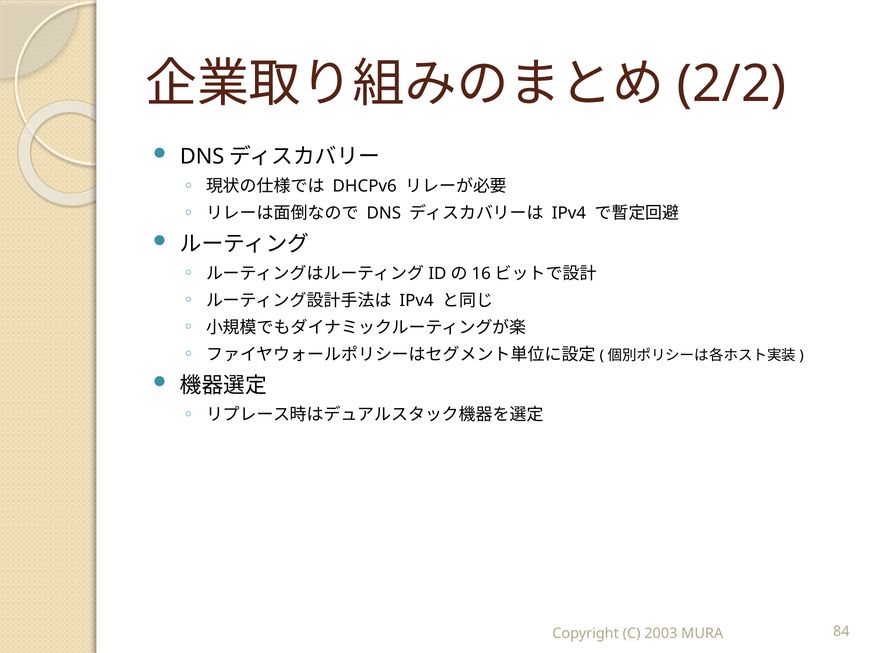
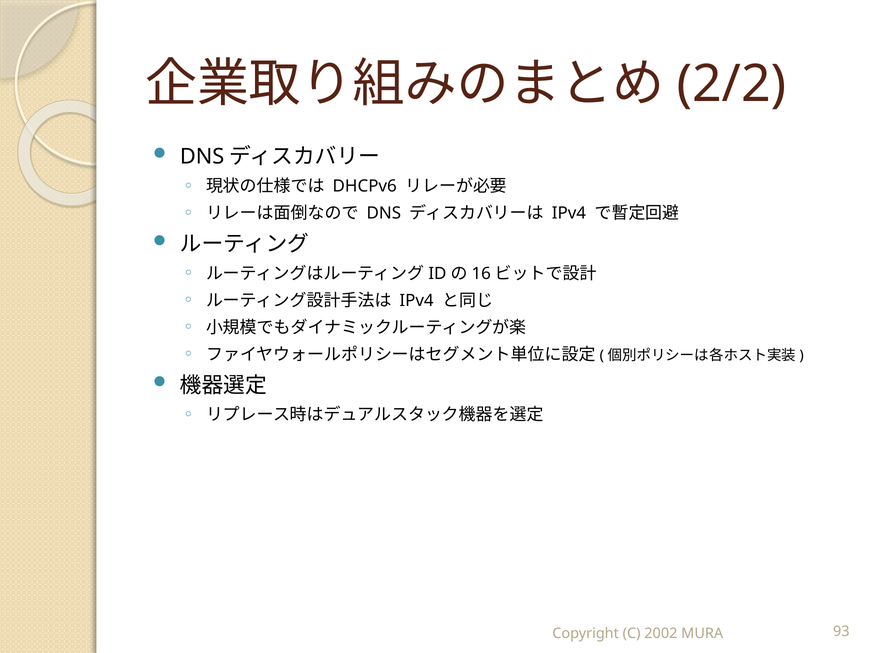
2003: 2003 -> 2002 (661, 633)
84: 84 -> 93 (841, 631)
